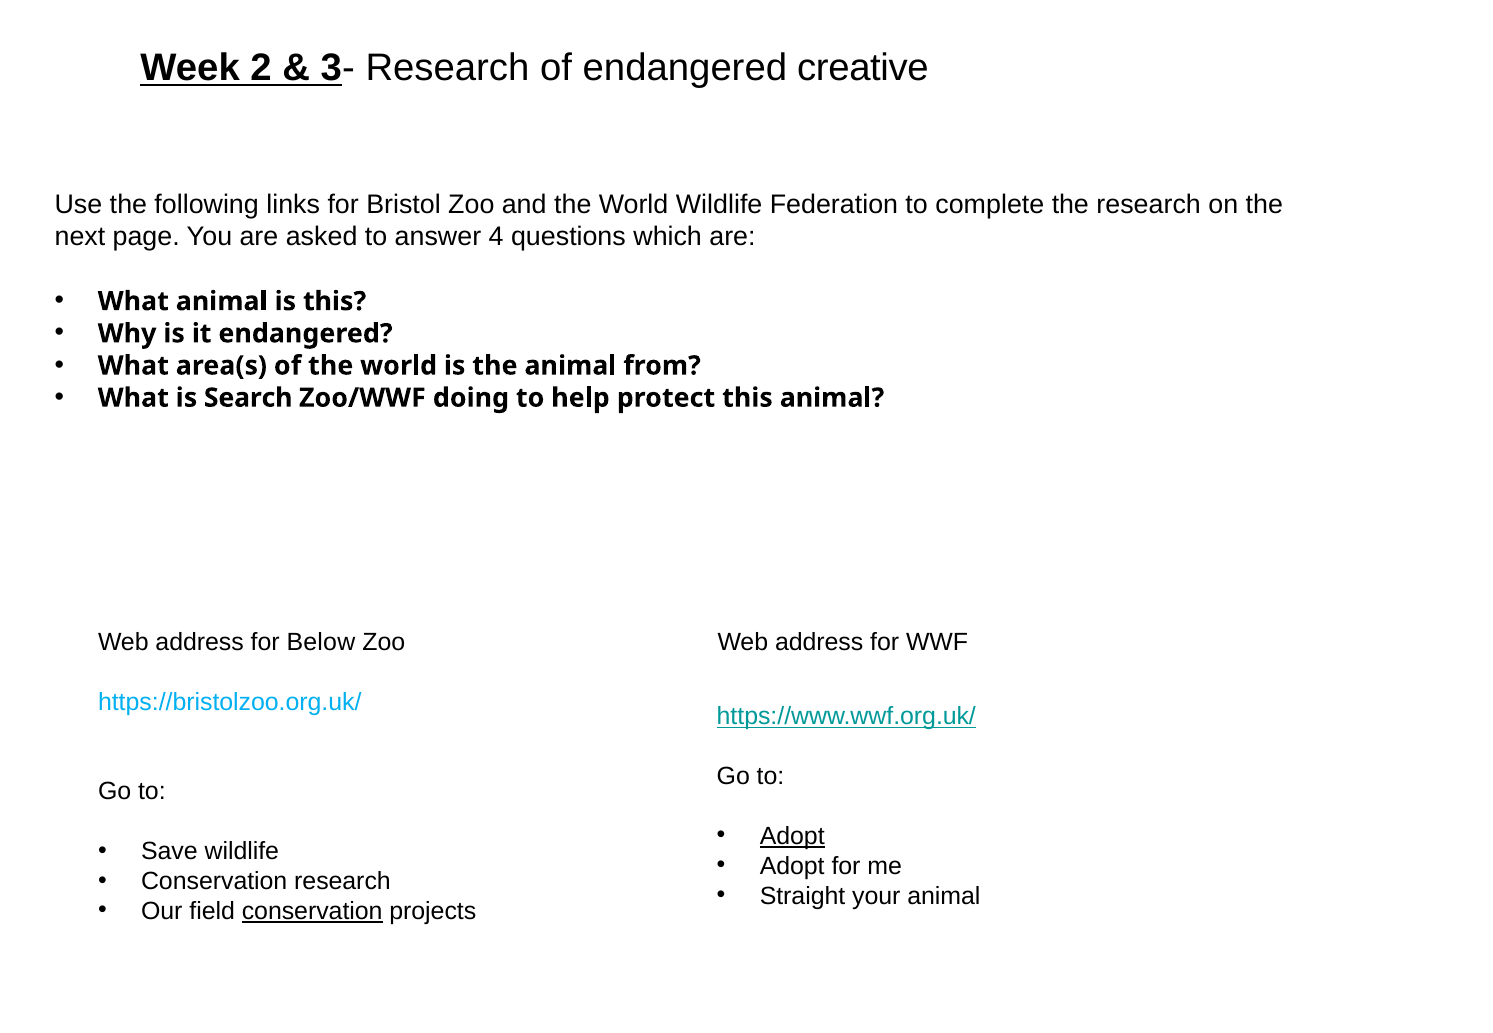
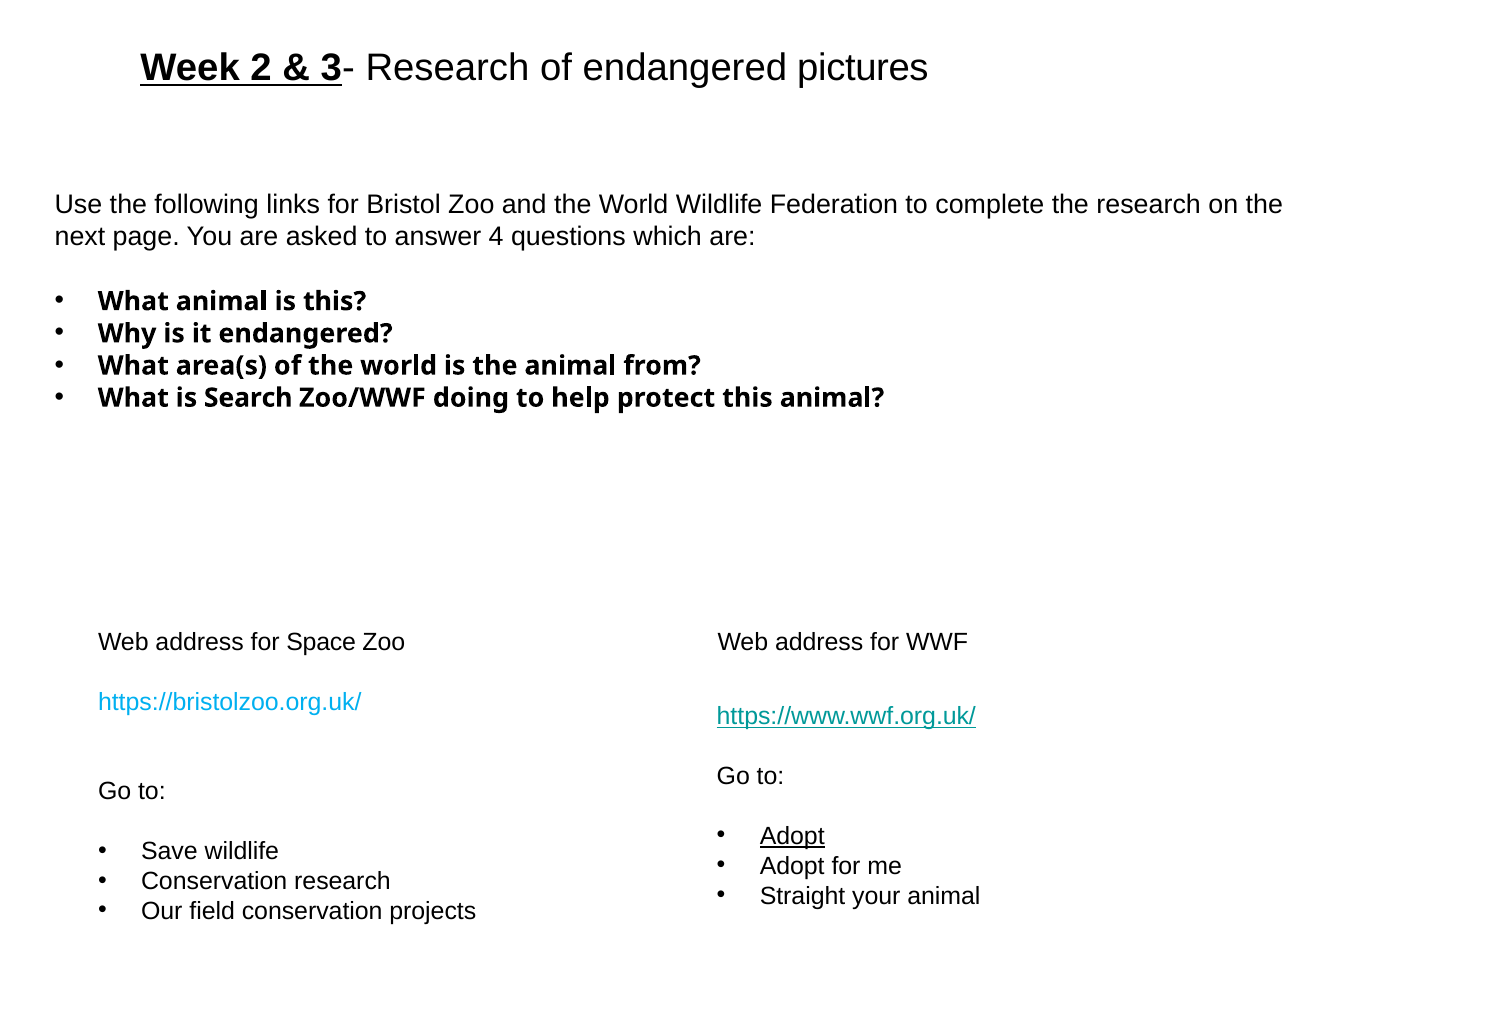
creative: creative -> pictures (863, 68)
Below: Below -> Space (321, 643)
conservation underline: present -> none (312, 912)
